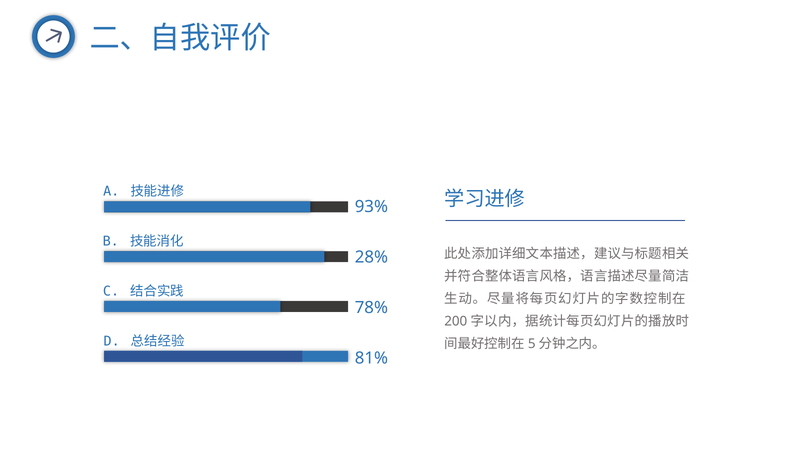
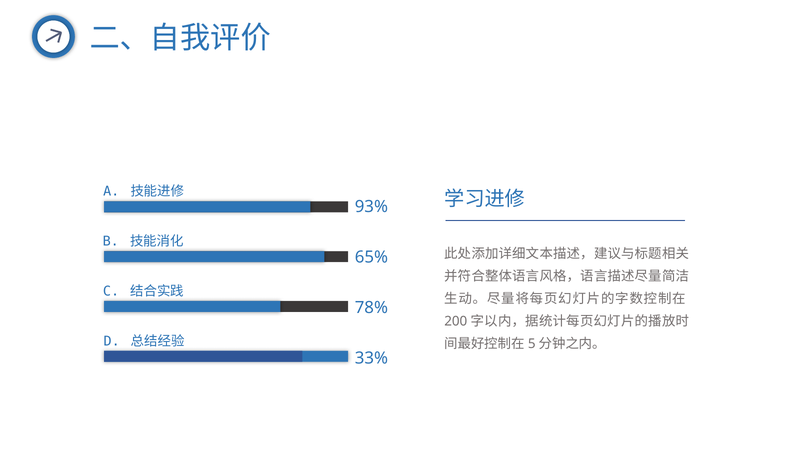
28%: 28% -> 65% (371, 257)
81%: 81% -> 33% (371, 358)
